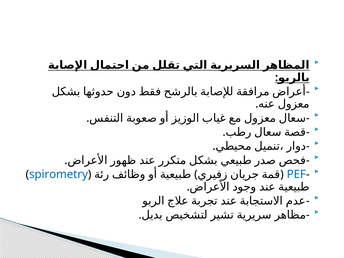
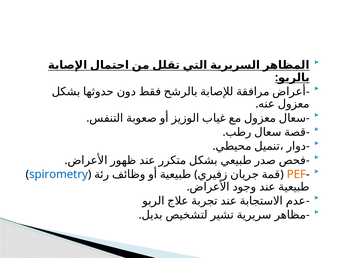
PEF colour: blue -> orange (296, 174)
